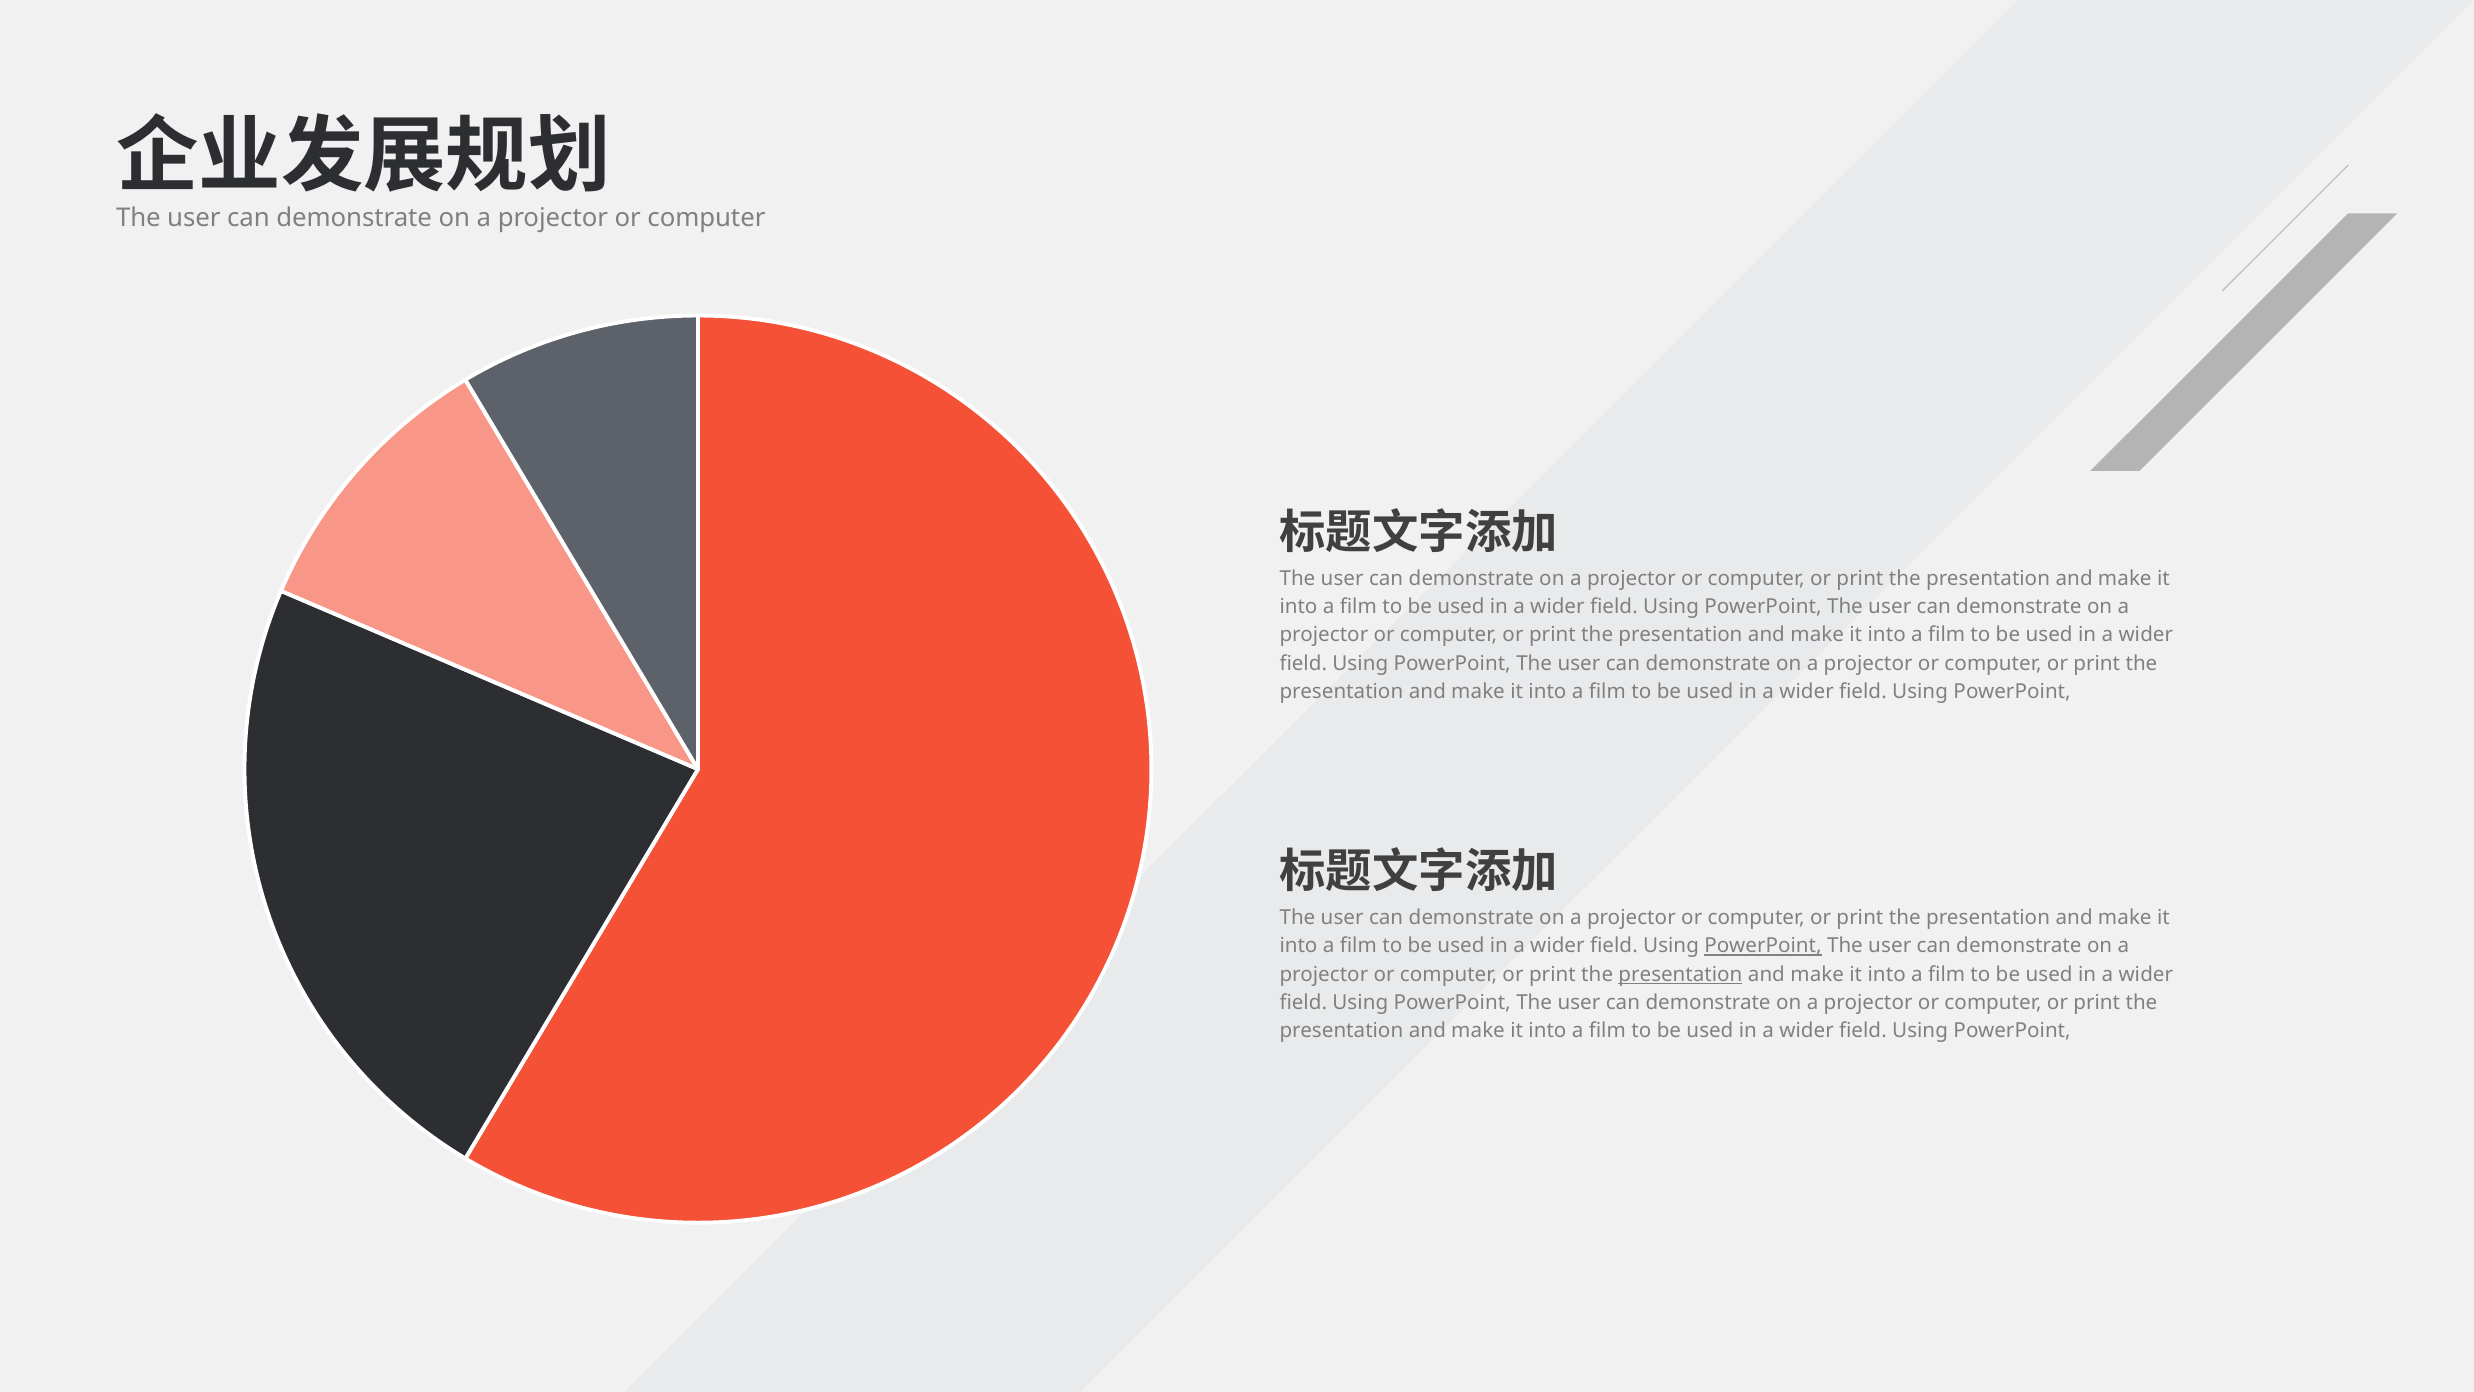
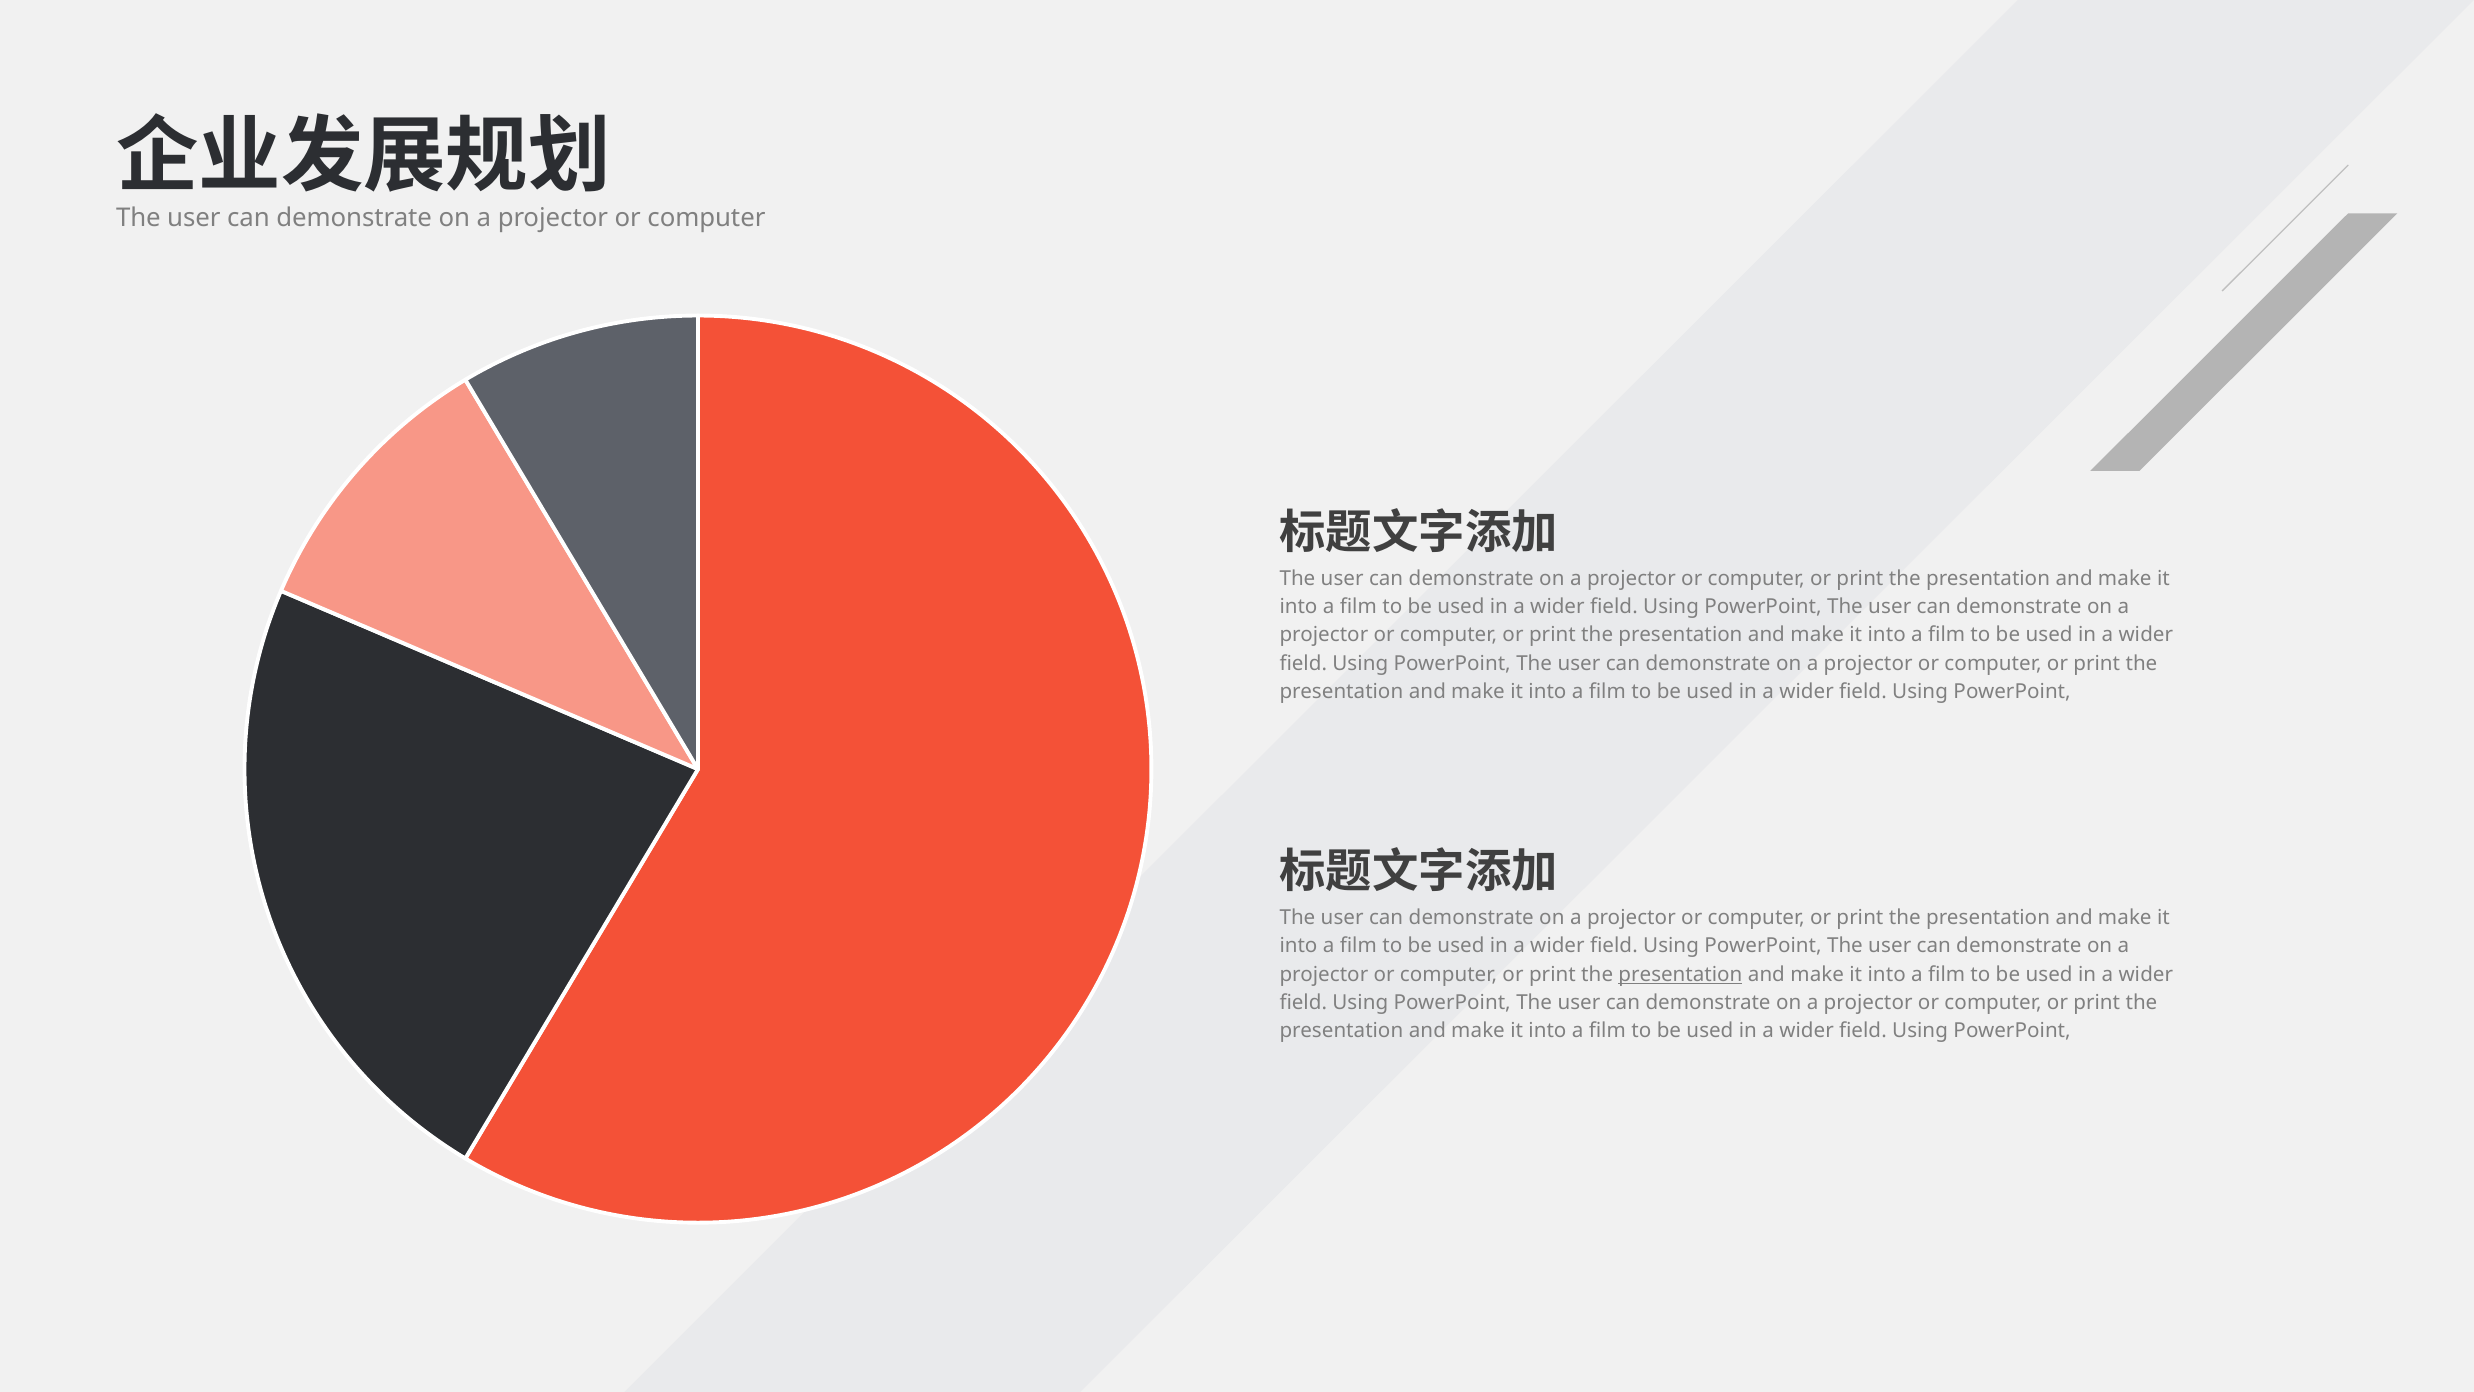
PowerPoint underline: present -> none (1763, 946)
